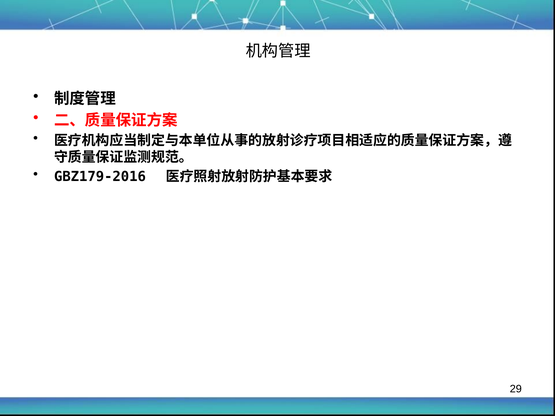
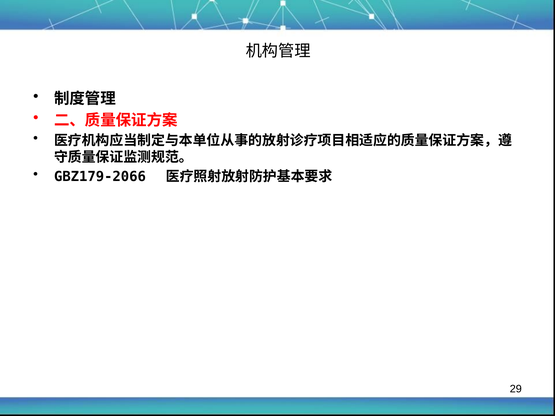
GBZ179-2016: GBZ179-2016 -> GBZ179-2066 (100, 177)
